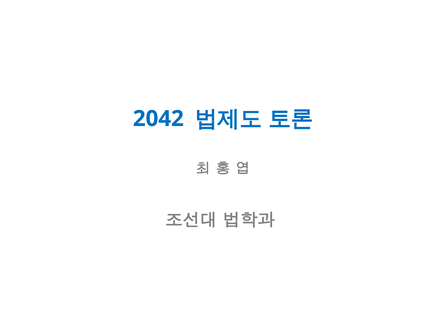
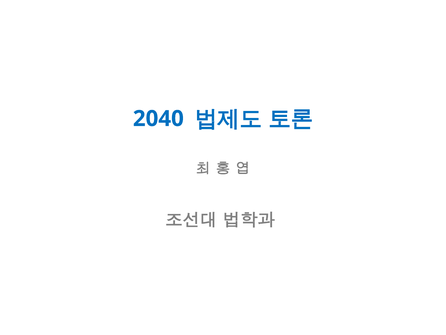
2042: 2042 -> 2040 (158, 118)
